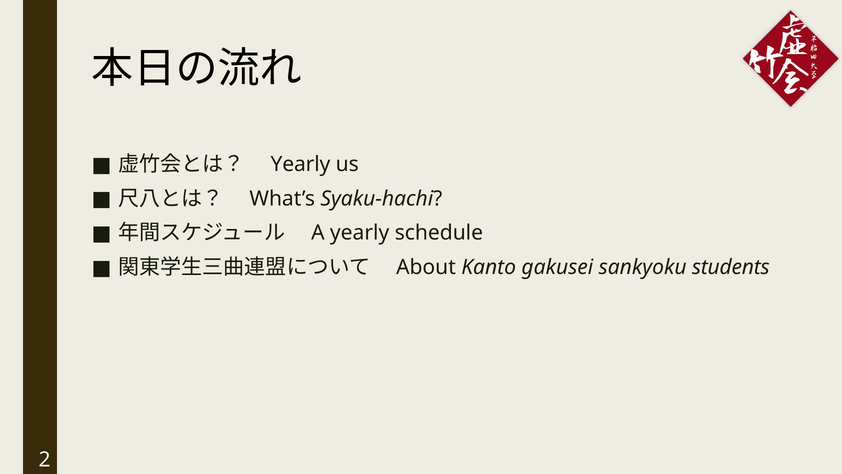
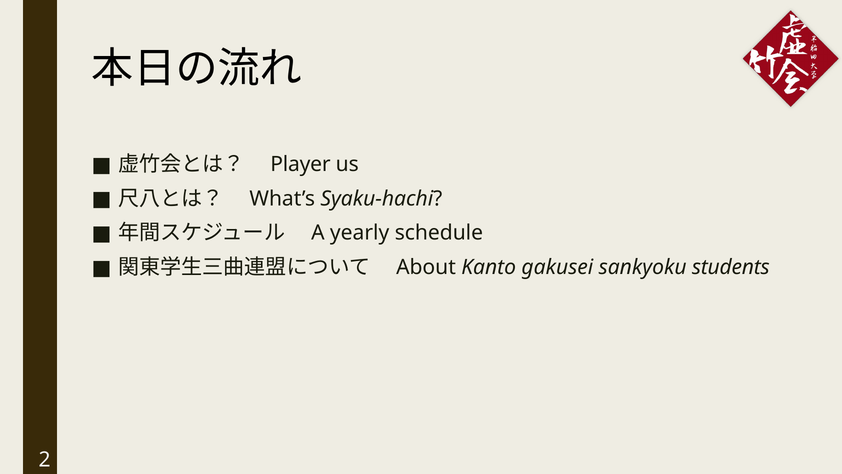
Yearly: Yearly -> Player (300, 164)
